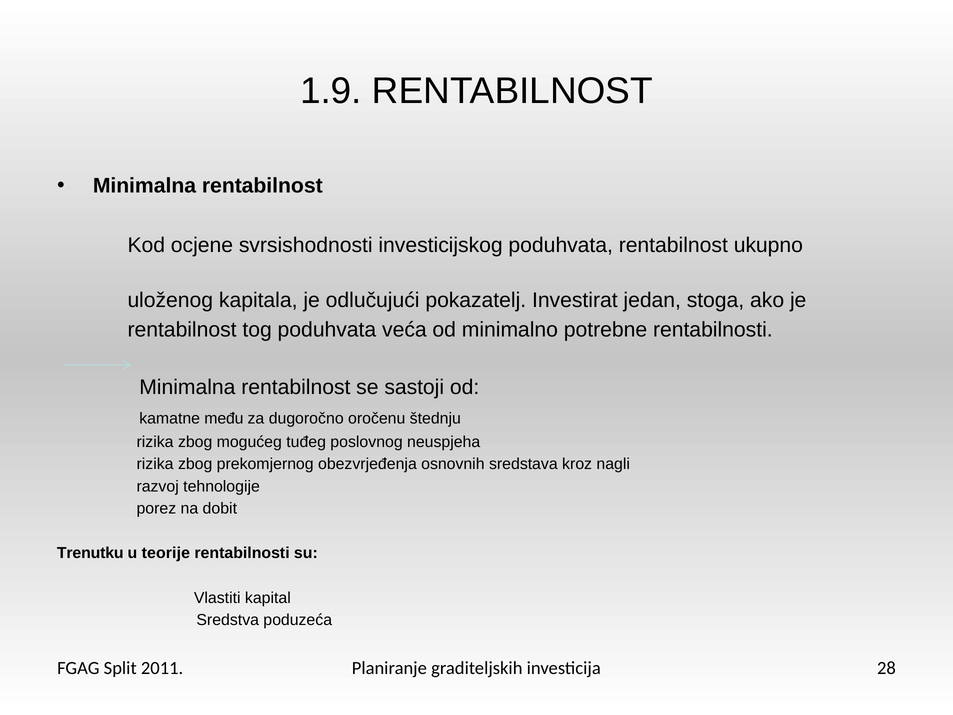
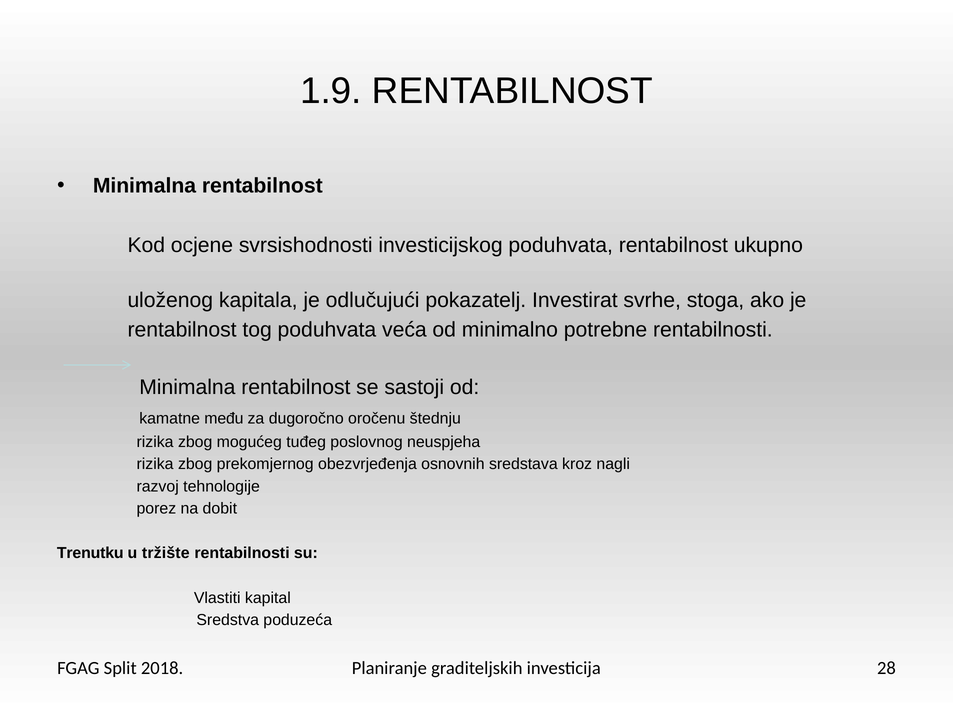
jedan: jedan -> svrhe (652, 300)
teorije: teorije -> tržište (166, 553)
2011: 2011 -> 2018 (162, 668)
